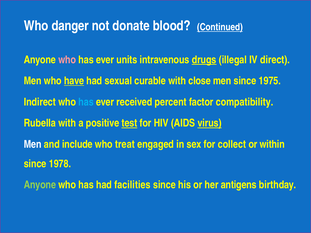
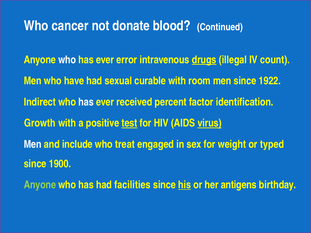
danger: danger -> cancer (70, 26)
Continued underline: present -> none (220, 27)
who colour: pink -> white (67, 60)
units: units -> error (127, 60)
direct: direct -> count (275, 60)
have underline: present -> none (74, 81)
close: close -> room (200, 81)
1975: 1975 -> 1922 (270, 81)
has colour: light blue -> white (86, 102)
compatibility: compatibility -> identification (245, 102)
Rubella: Rubella -> Growth (40, 123)
collect: collect -> weight (232, 144)
within: within -> typed (272, 144)
1978: 1978 -> 1900 (60, 164)
his underline: none -> present (185, 185)
